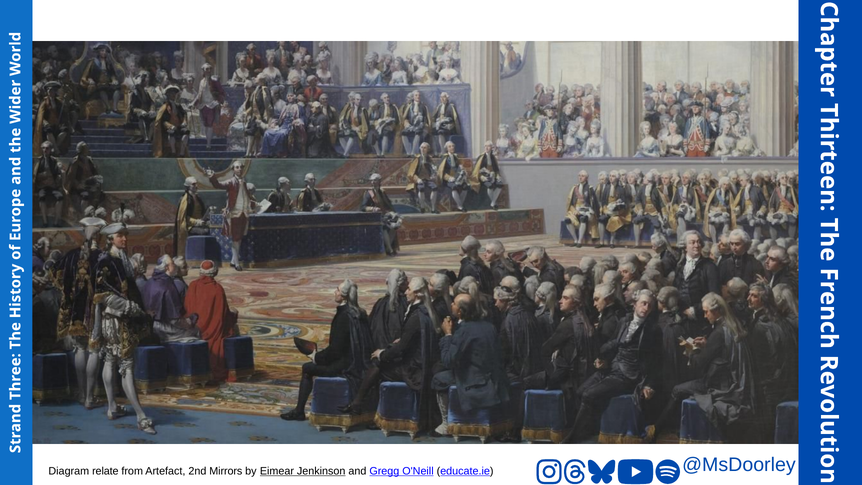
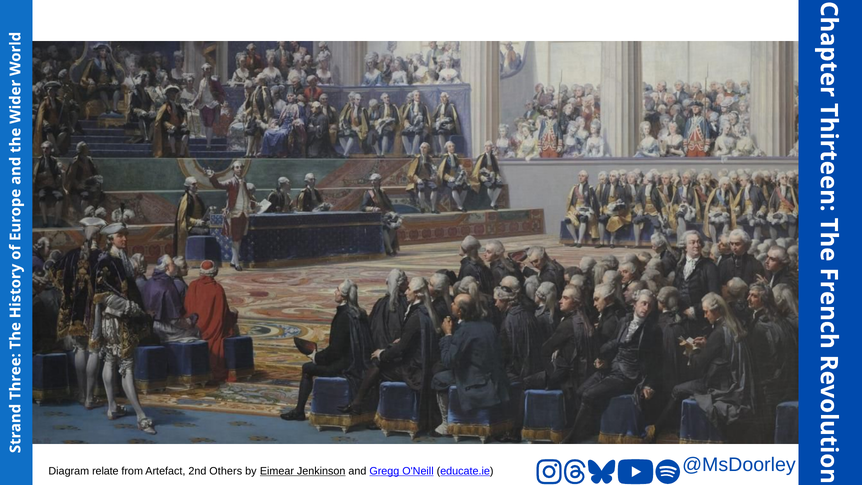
Mirrors: Mirrors -> Others (226, 471)
